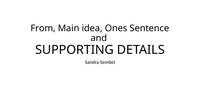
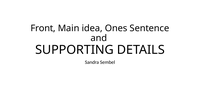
From: From -> Front (43, 28)
